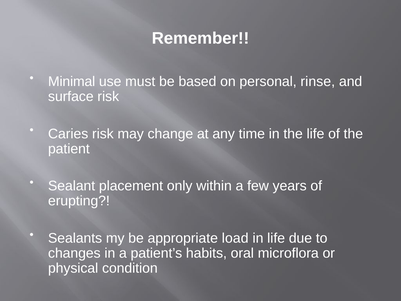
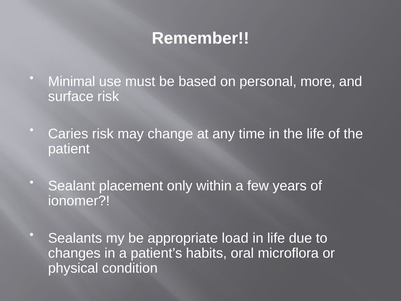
rinse: rinse -> more (318, 81)
erupting: erupting -> ionomer (79, 201)
